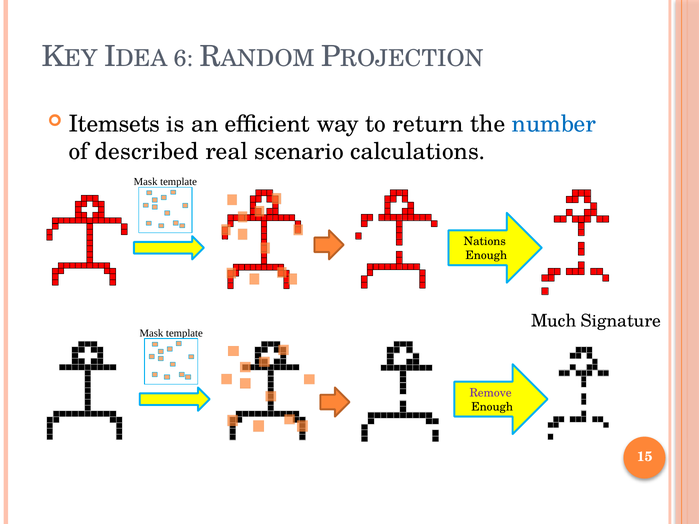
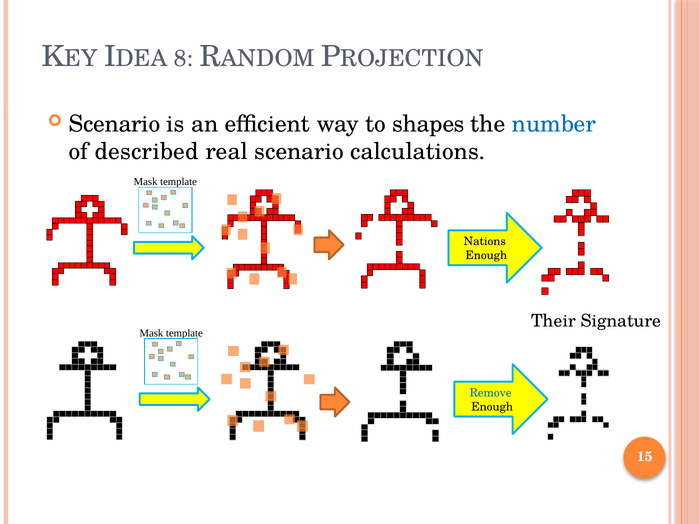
6: 6 -> 8 (184, 59)
Itemsets: Itemsets -> Scenario (114, 124)
return: return -> shapes (428, 124)
Much: Much -> Their (554, 321)
Remove colour: purple -> blue (491, 393)
